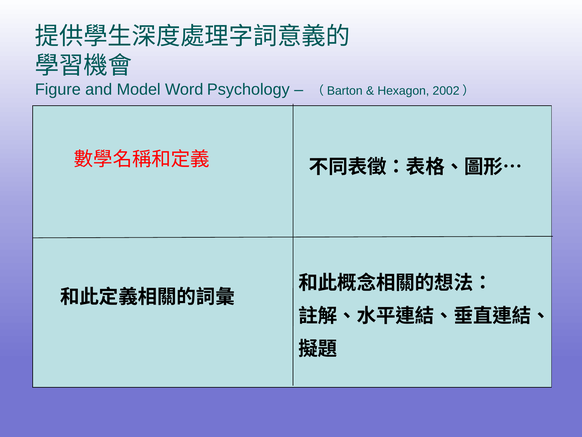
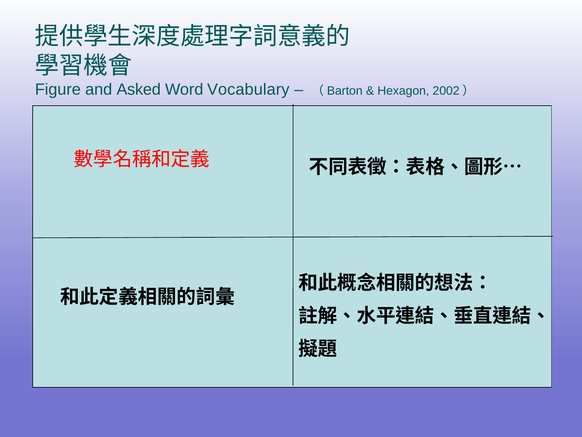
Model: Model -> Asked (139, 89)
Psychology: Psychology -> Vocabulary (248, 89)
